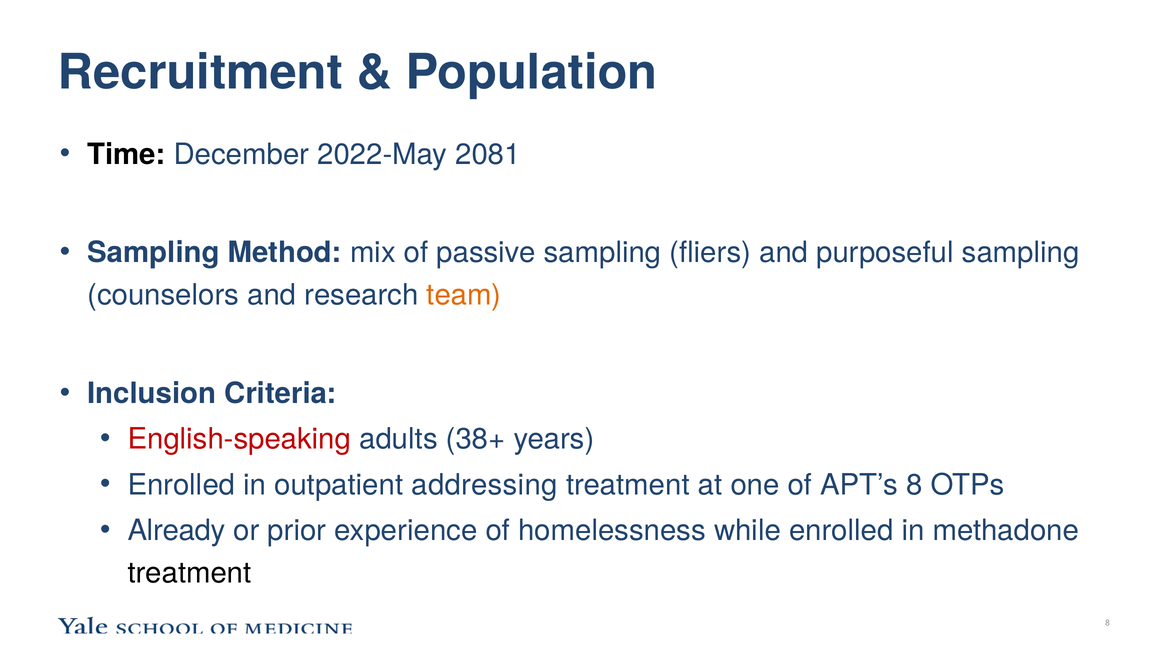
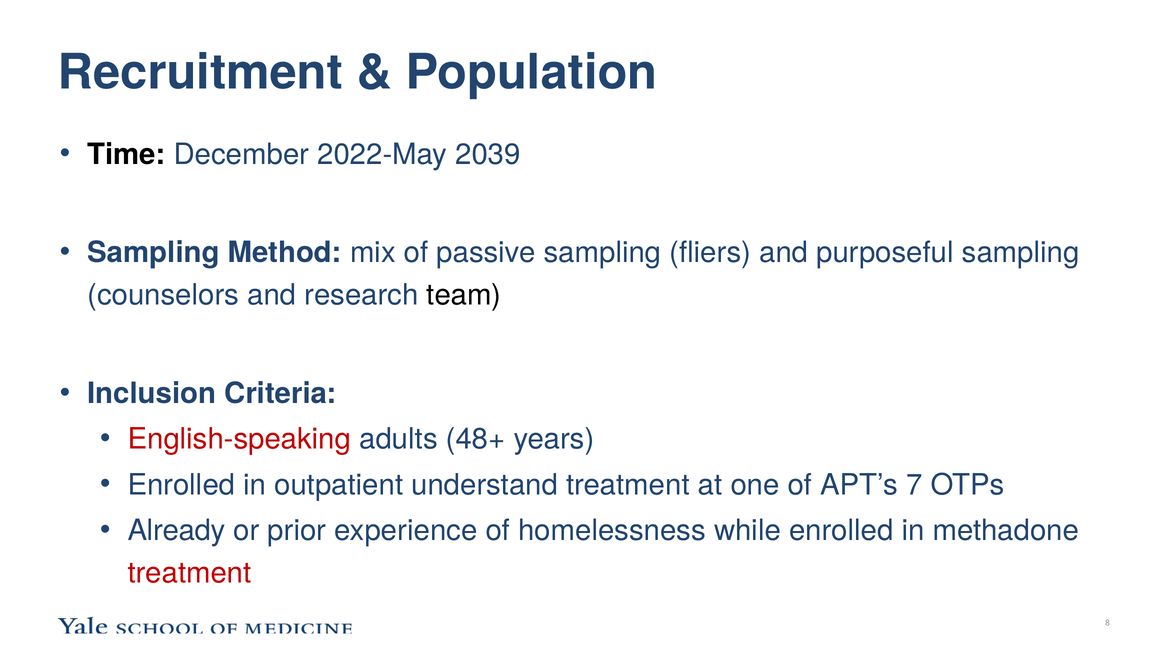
2081: 2081 -> 2039 (488, 154)
team colour: orange -> black (464, 295)
38+: 38+ -> 48+ (476, 439)
addressing: addressing -> understand (485, 485)
APT’s 8: 8 -> 7 (914, 485)
treatment colour: black -> red (189, 573)
